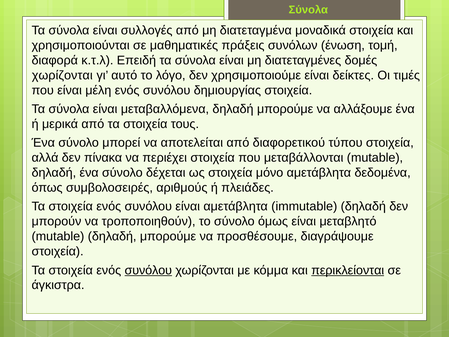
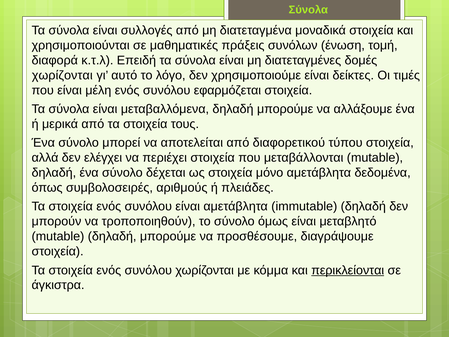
δημιουργίας: δημιουργίας -> εφαρμόζεται (227, 90)
πίνακα: πίνακα -> ελέγχει (103, 158)
συνόλου underline: present -> none (148, 270)
